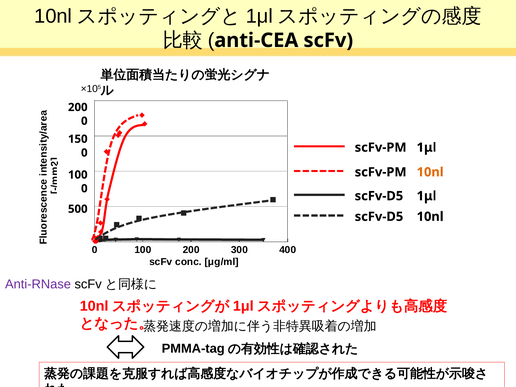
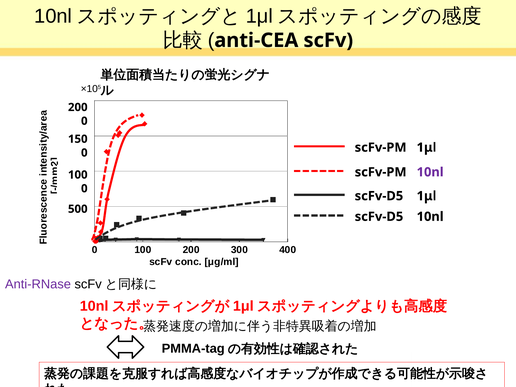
10nl colour: orange -> purple (430, 172)
